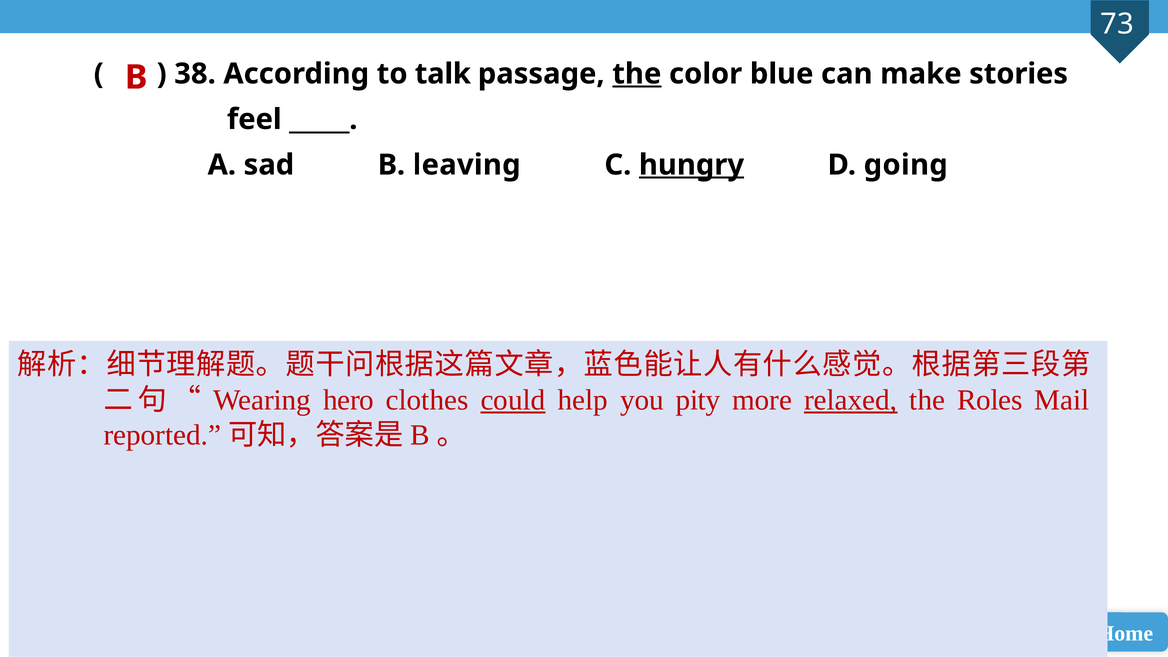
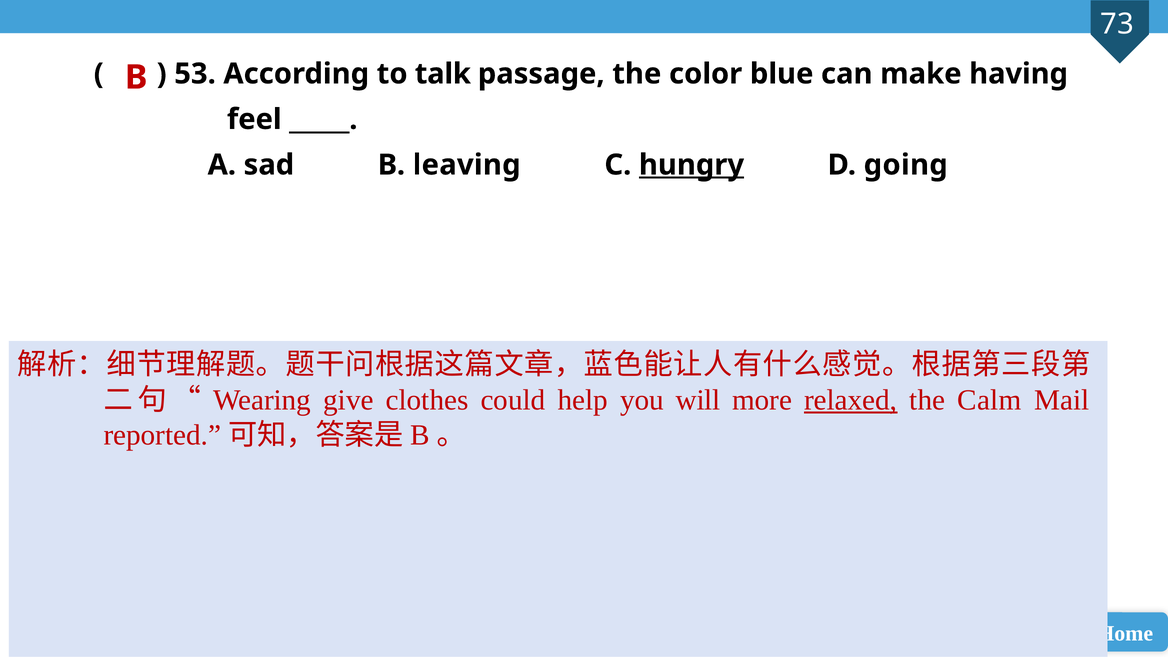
38: 38 -> 53 (195, 74)
the underline: present -> none (637, 74)
stories: stories -> having (1019, 74)
hero: hero -> give (348, 400)
could underline: present -> none (513, 400)
pity: pity -> will (698, 400)
Roles: Roles -> Calm (990, 400)
